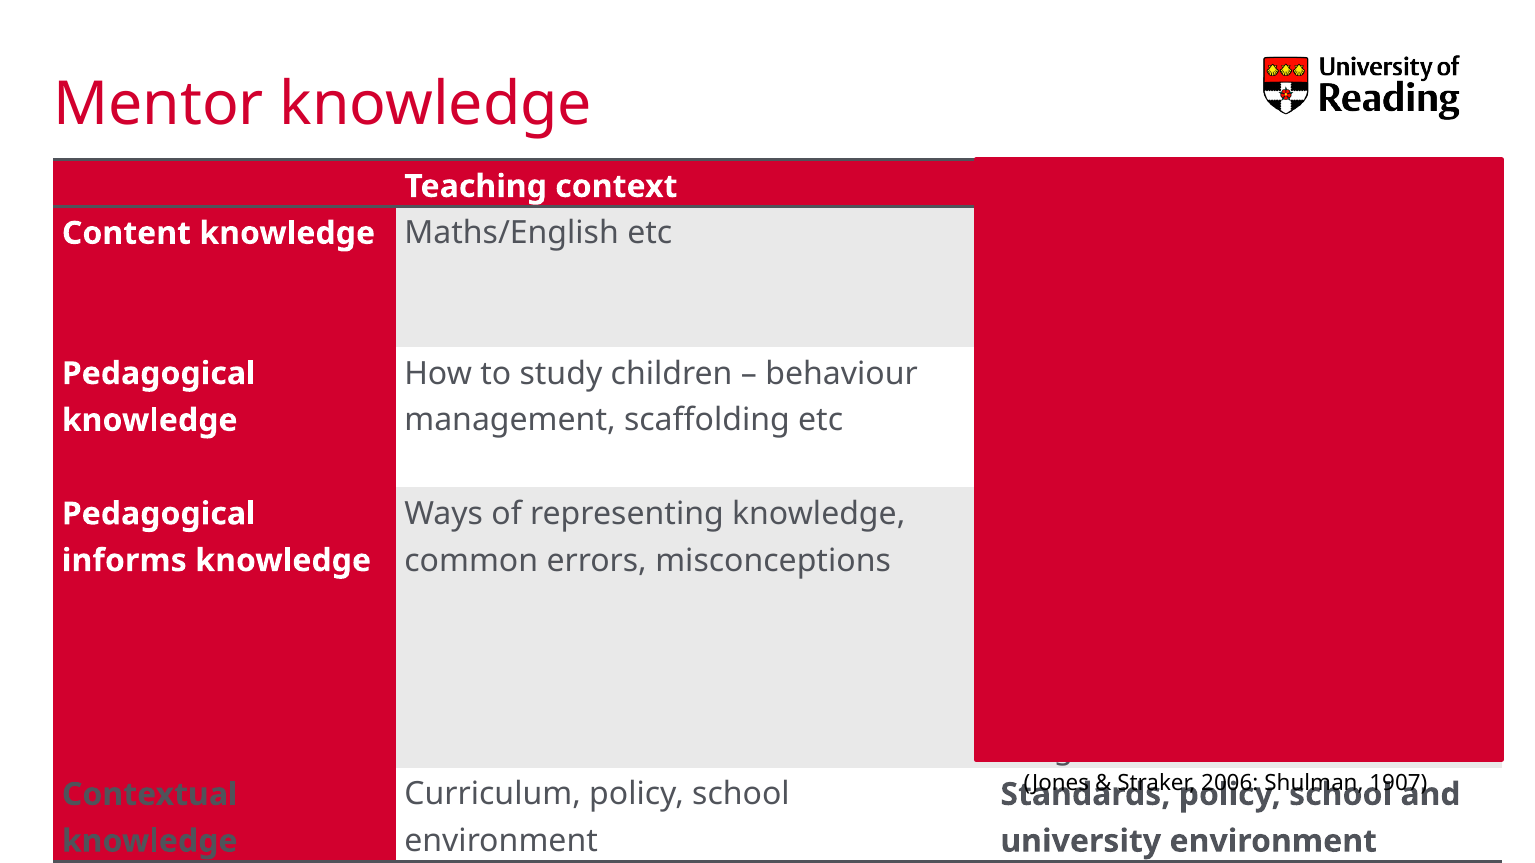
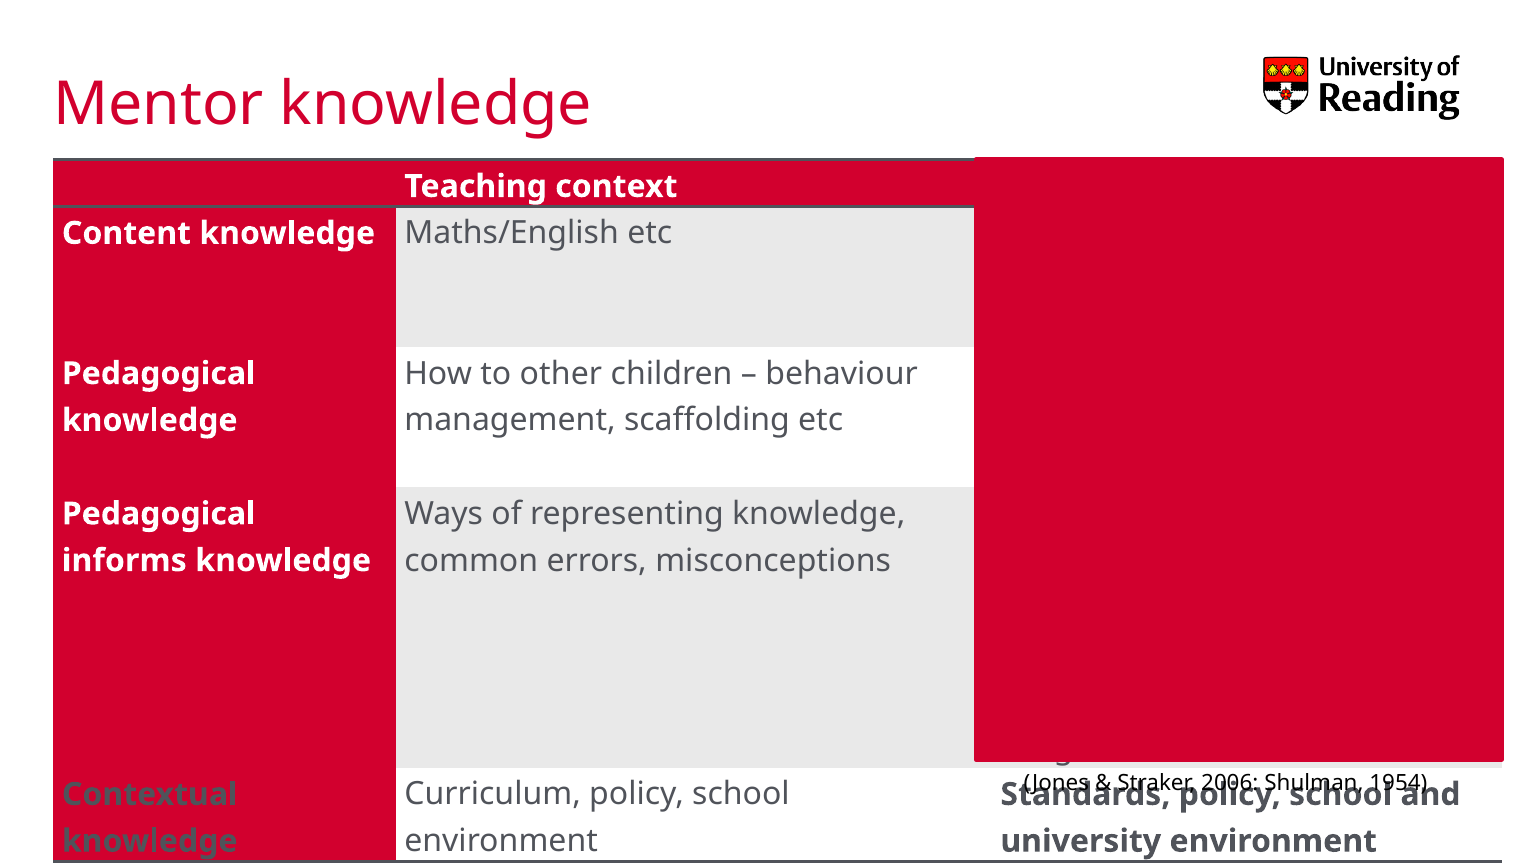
study: study -> other (561, 374)
1907: 1907 -> 1954 (1398, 784)
